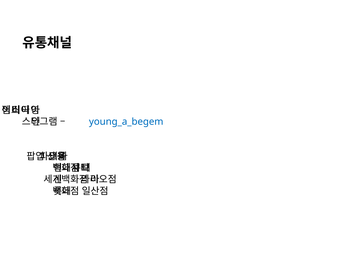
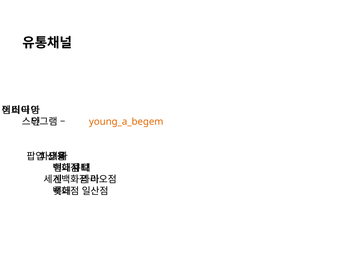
young_a_begem colour: blue -> orange (126, 122)
